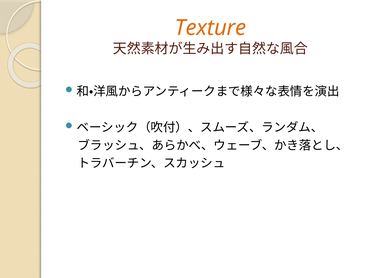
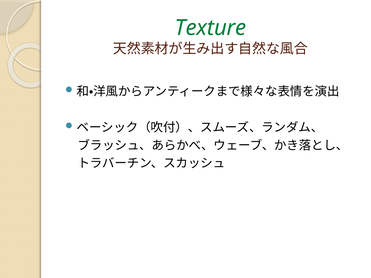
Texture colour: orange -> green (210, 28)
